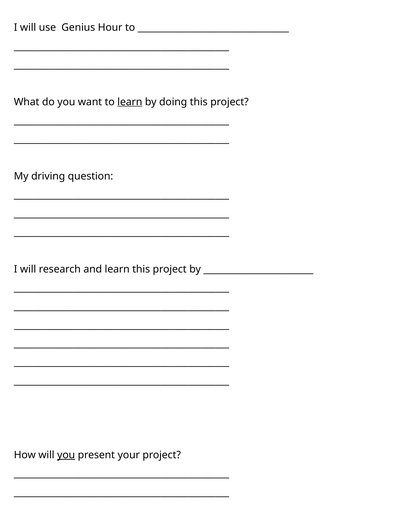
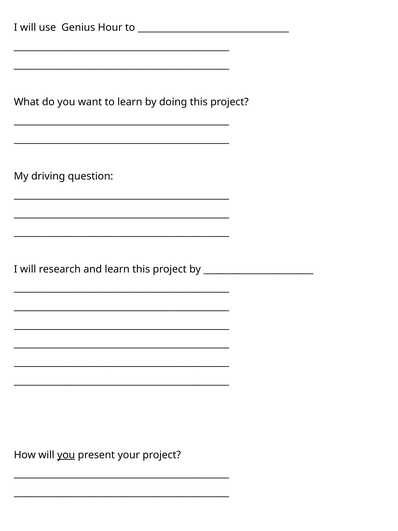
learn underline: present -> none (130, 102)
